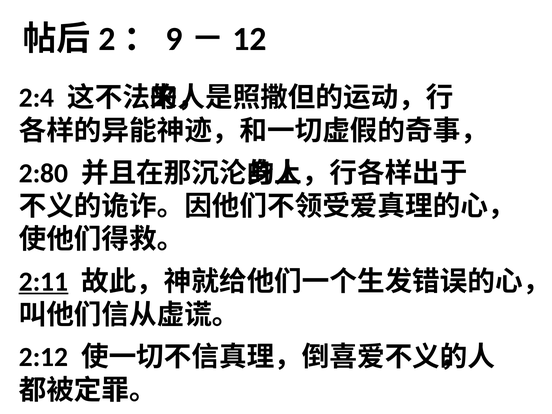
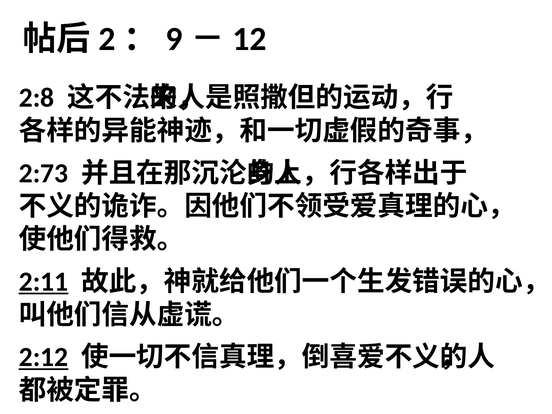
2:4: 2:4 -> 2:8 (37, 98)
2:80: 2:80 -> 2:73 (44, 173)
2:12 underline: none -> present (44, 357)
